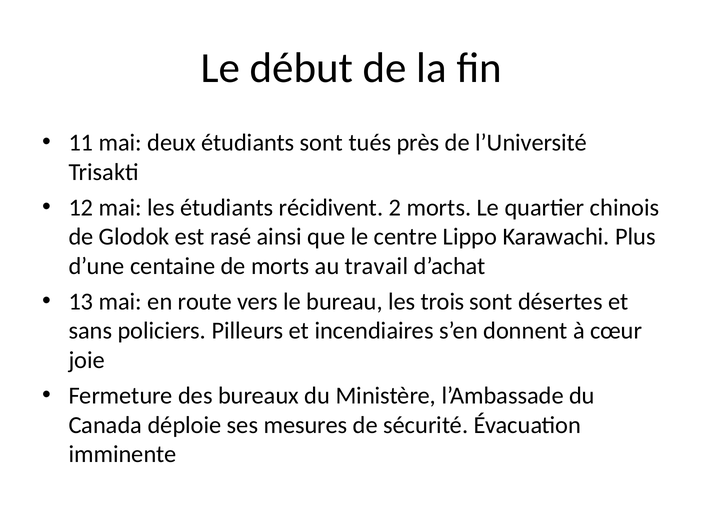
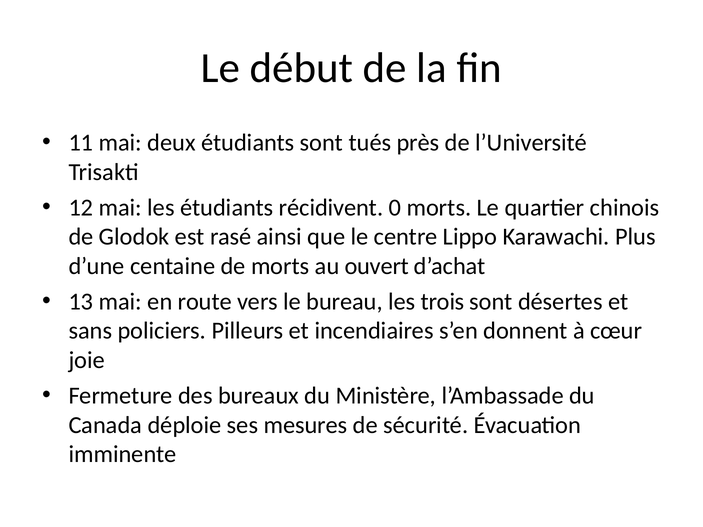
2: 2 -> 0 (395, 208)
travail: travail -> ouvert (377, 266)
